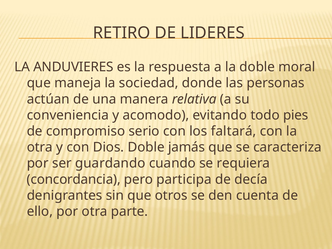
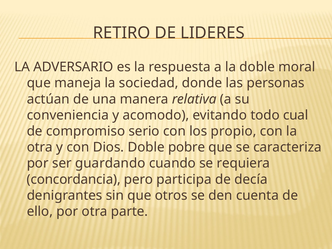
ANDUVIERES: ANDUVIERES -> ADVERSARIO (73, 67)
pies: pies -> cual (296, 115)
faltará: faltará -> propio (234, 131)
jamás: jamás -> pobre (187, 147)
